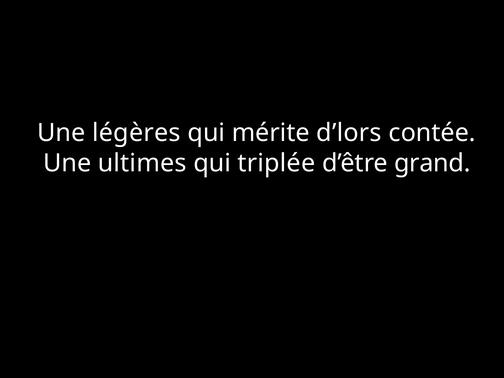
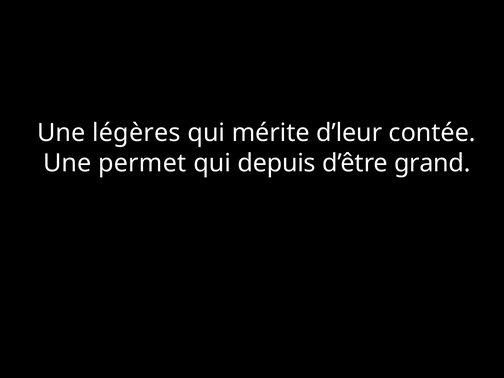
d’lors: d’lors -> d’leur (349, 133)
ultimes: ultimes -> permet (142, 163)
triplée: triplée -> depuis (277, 163)
